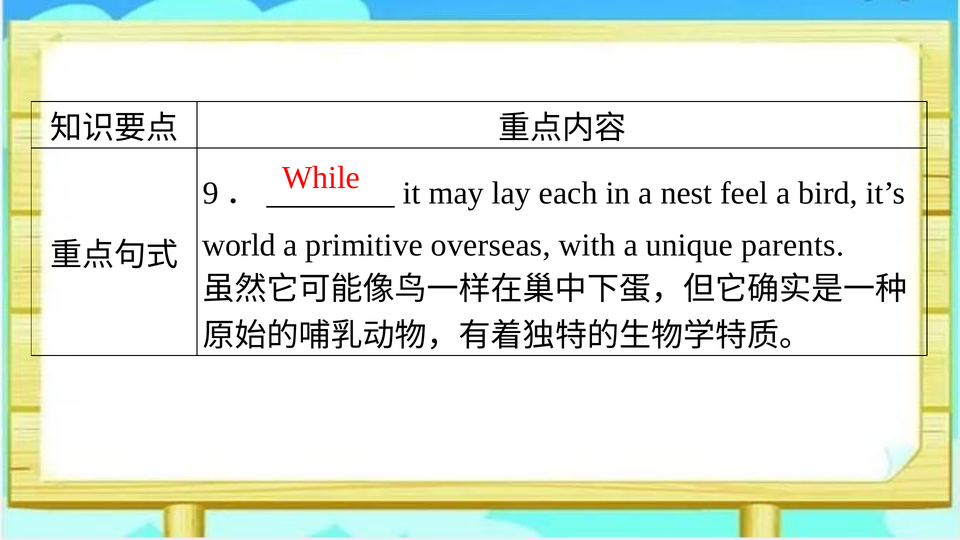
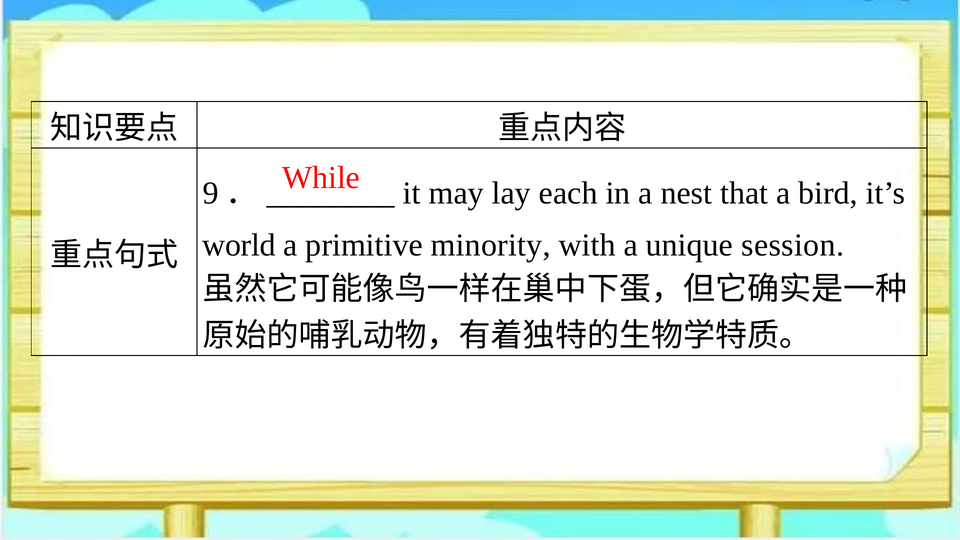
feel: feel -> that (744, 193)
overseas: overseas -> minority (491, 245)
parents: parents -> session (793, 245)
